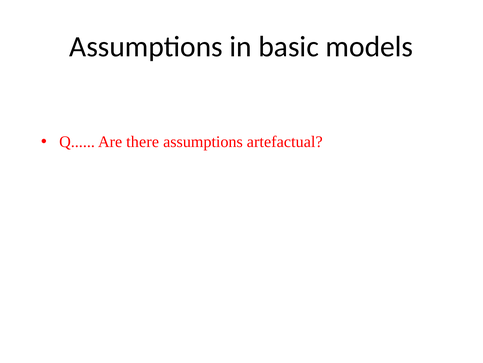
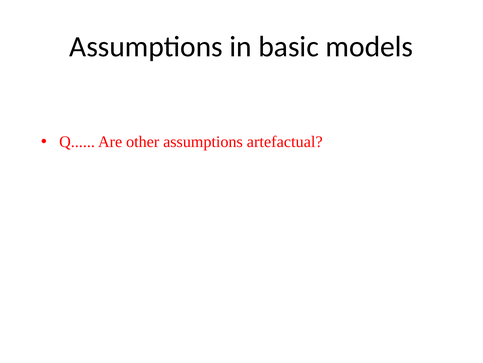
there: there -> other (143, 141)
